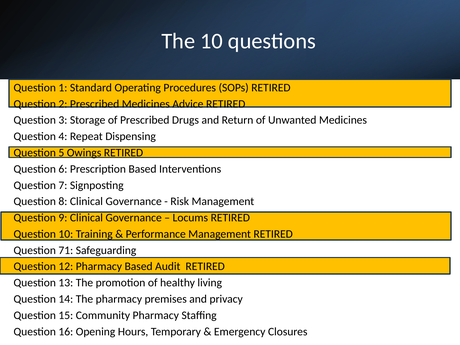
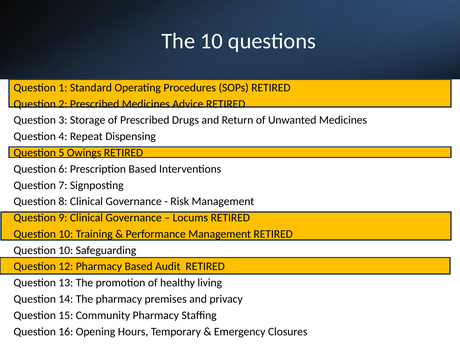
71: 71 -> 10 (66, 250)
